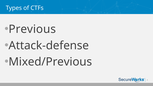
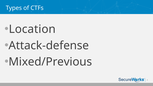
Previous: Previous -> Location (32, 29)
